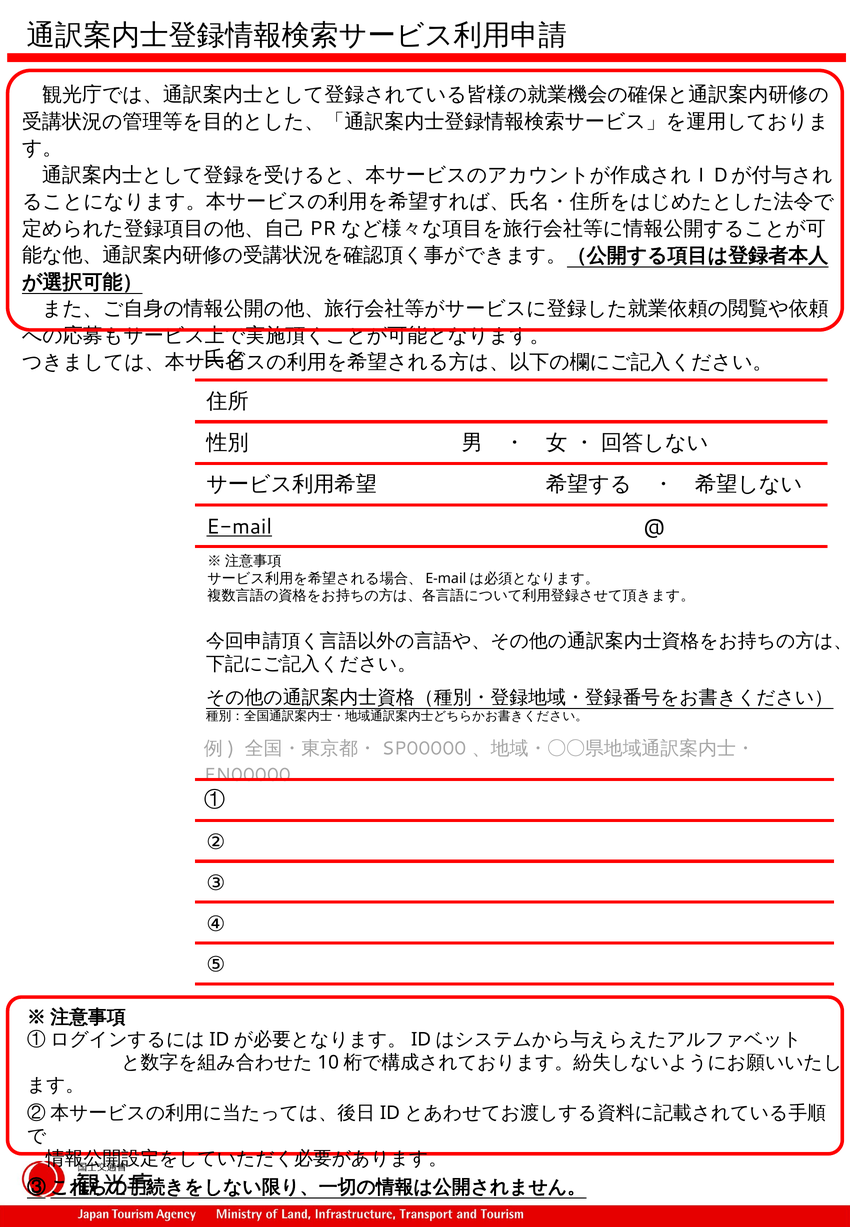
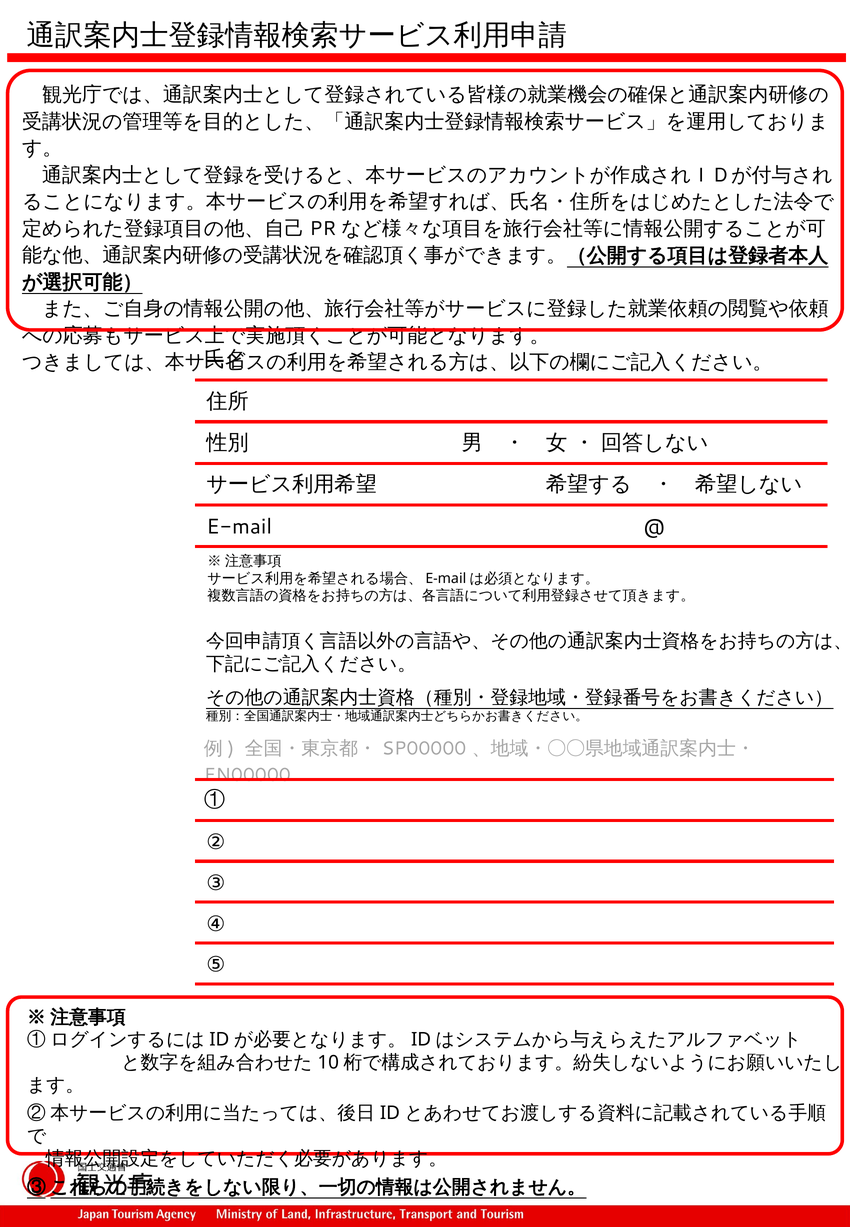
E-mail underline: present -> none (239, 527)
